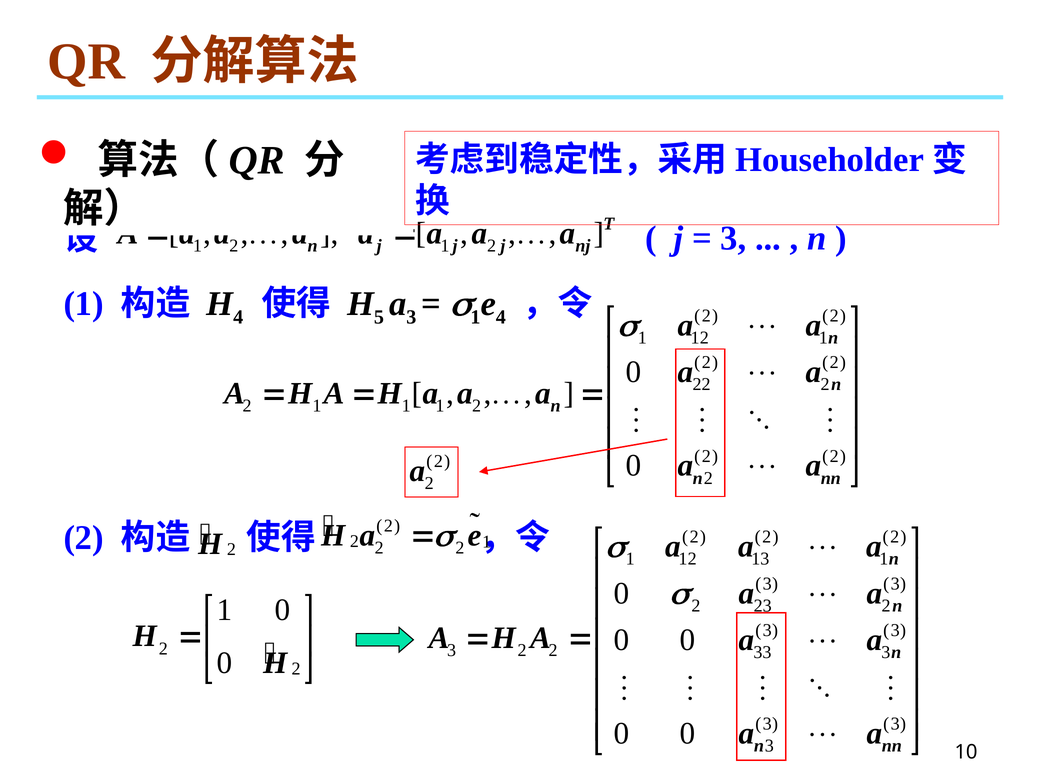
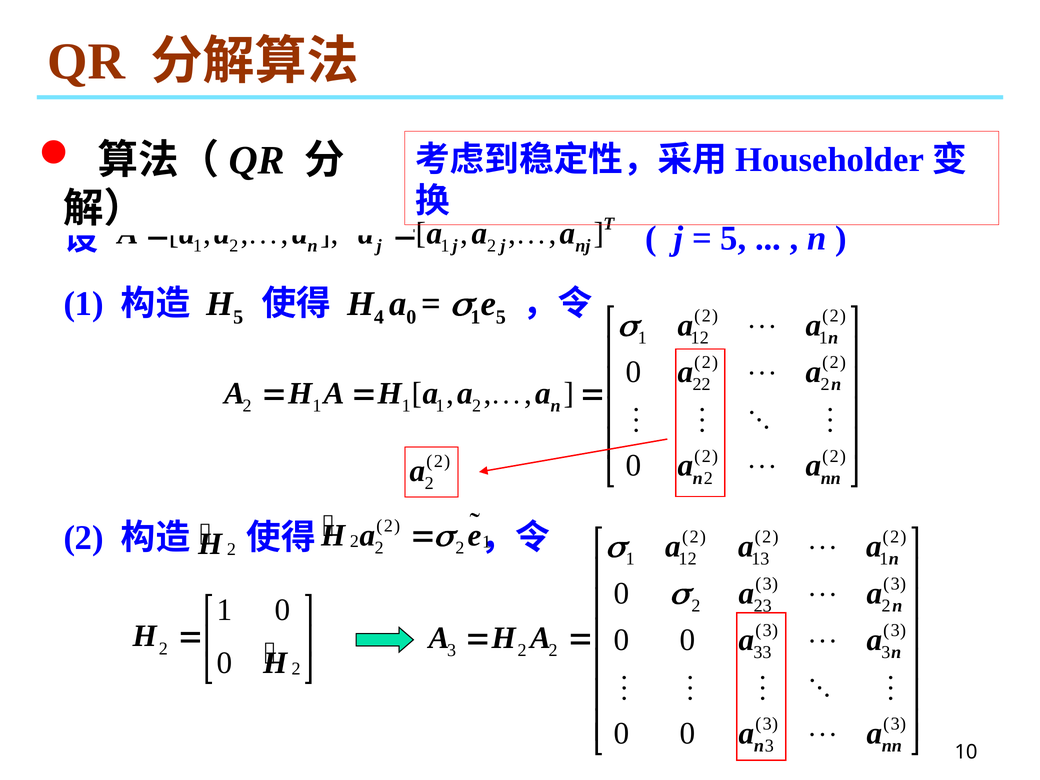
3: 3 -> 5 (733, 238)
4: 4 -> 5 (238, 317)
5: 5 -> 4 (379, 317)
3: 3 -> 0 (411, 317)
4: 4 -> 5 (501, 317)
